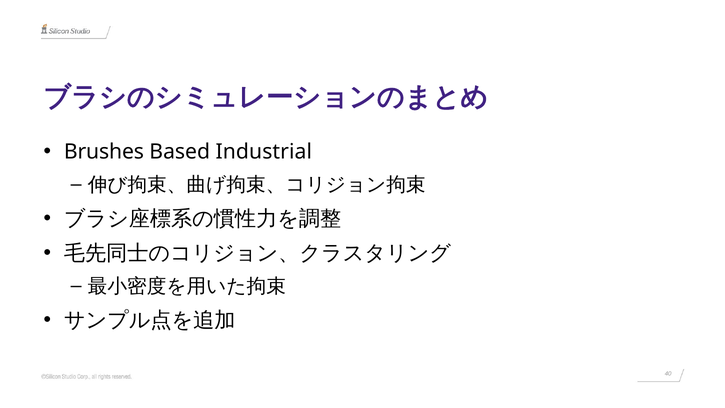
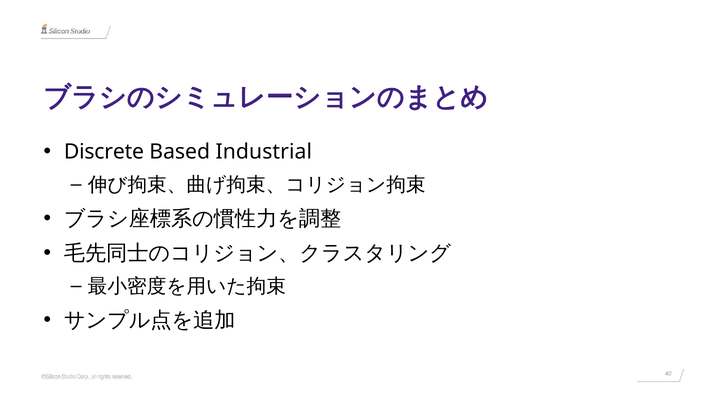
Brushes: Brushes -> Discrete (104, 152)
